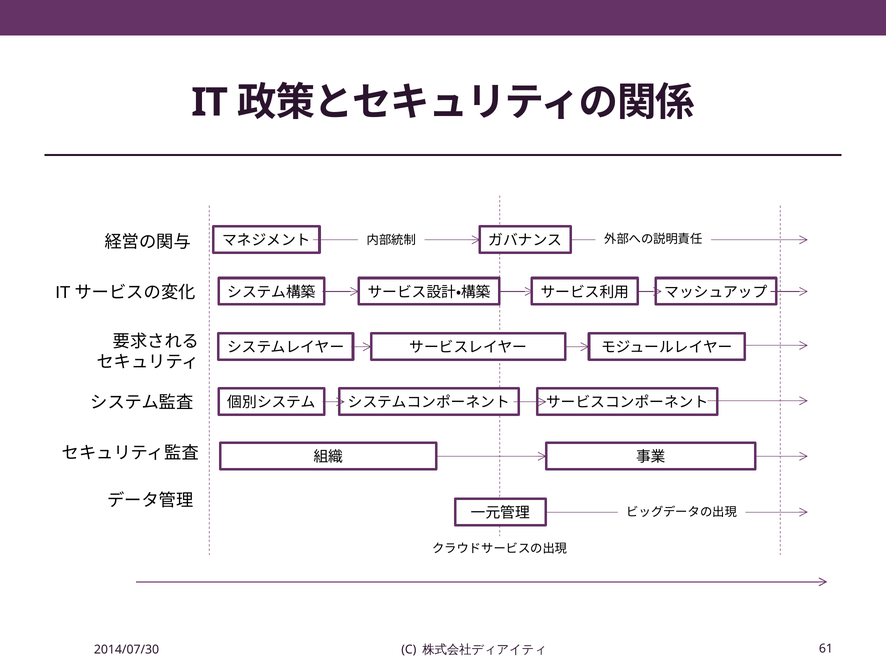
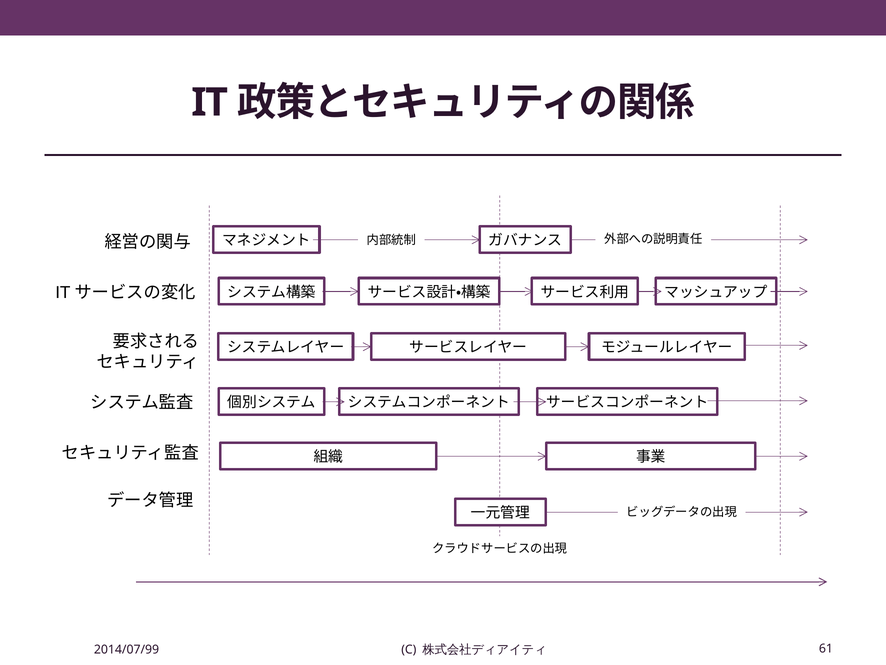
2014/07/30: 2014/07/30 -> 2014/07/99 (127, 649)
